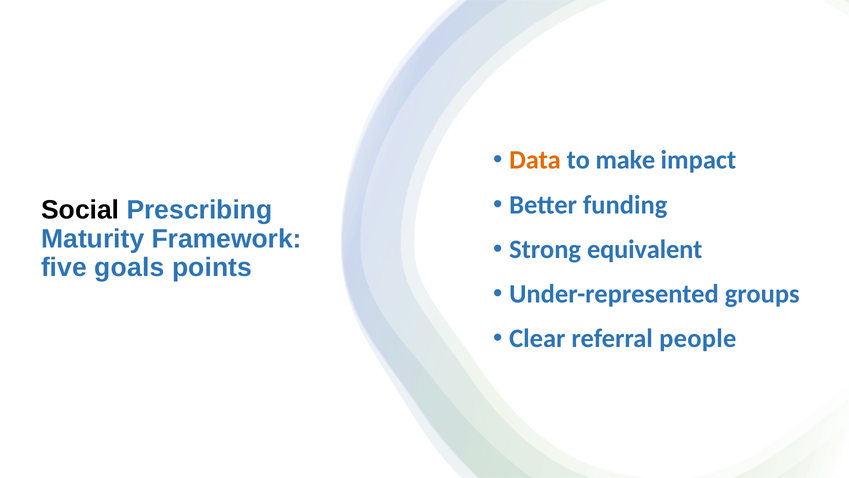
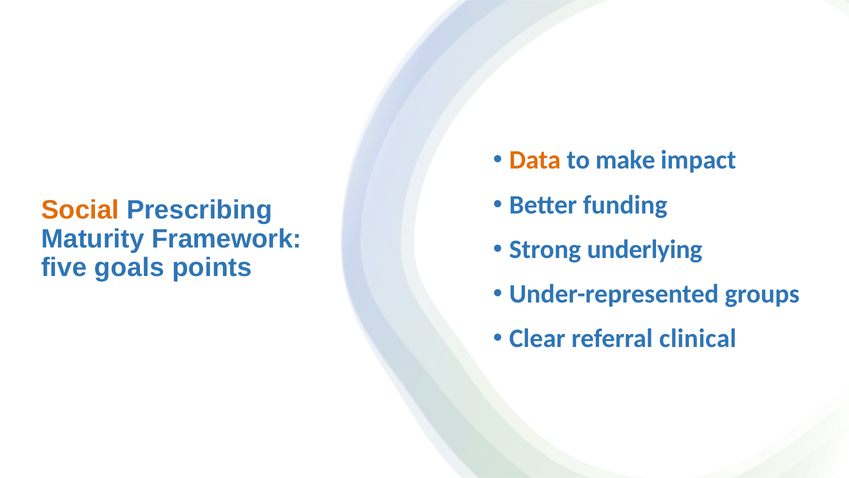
Social colour: black -> orange (80, 210)
equivalent: equivalent -> underlying (645, 249)
people: people -> clinical (698, 338)
